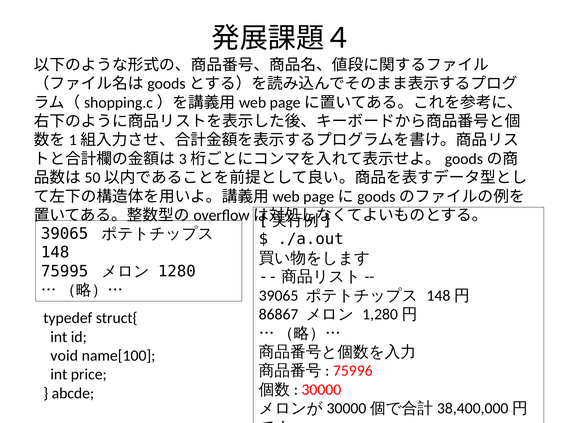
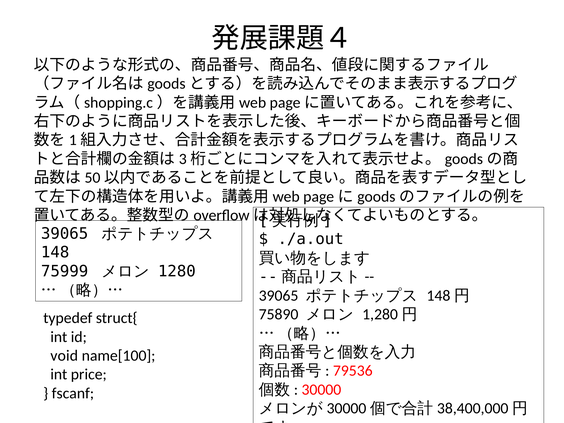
75995: 75995 -> 75999 (65, 271)
86867: 86867 -> 75890 (279, 314)
75996: 75996 -> 79536 (353, 371)
abcde: abcde -> fscanf (73, 393)
